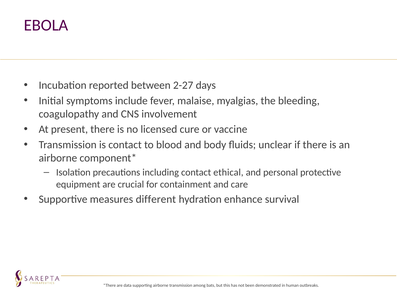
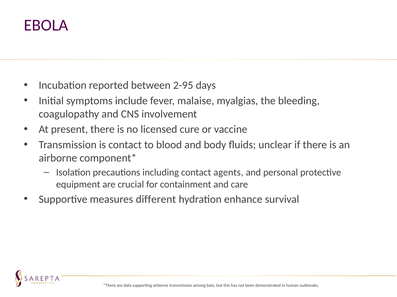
2-27: 2-27 -> 2-95 (183, 85)
ethical: ethical -> agents (228, 173)
